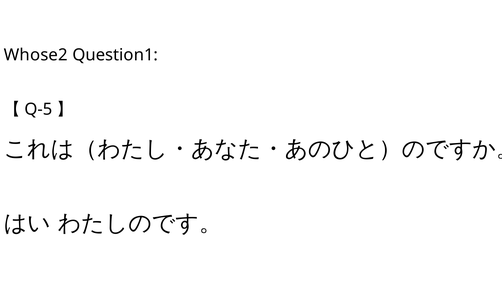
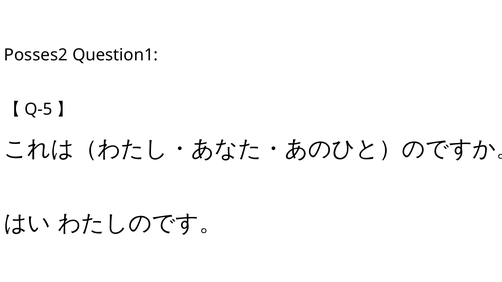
Whose2: Whose2 -> Posses2 (36, 55)
